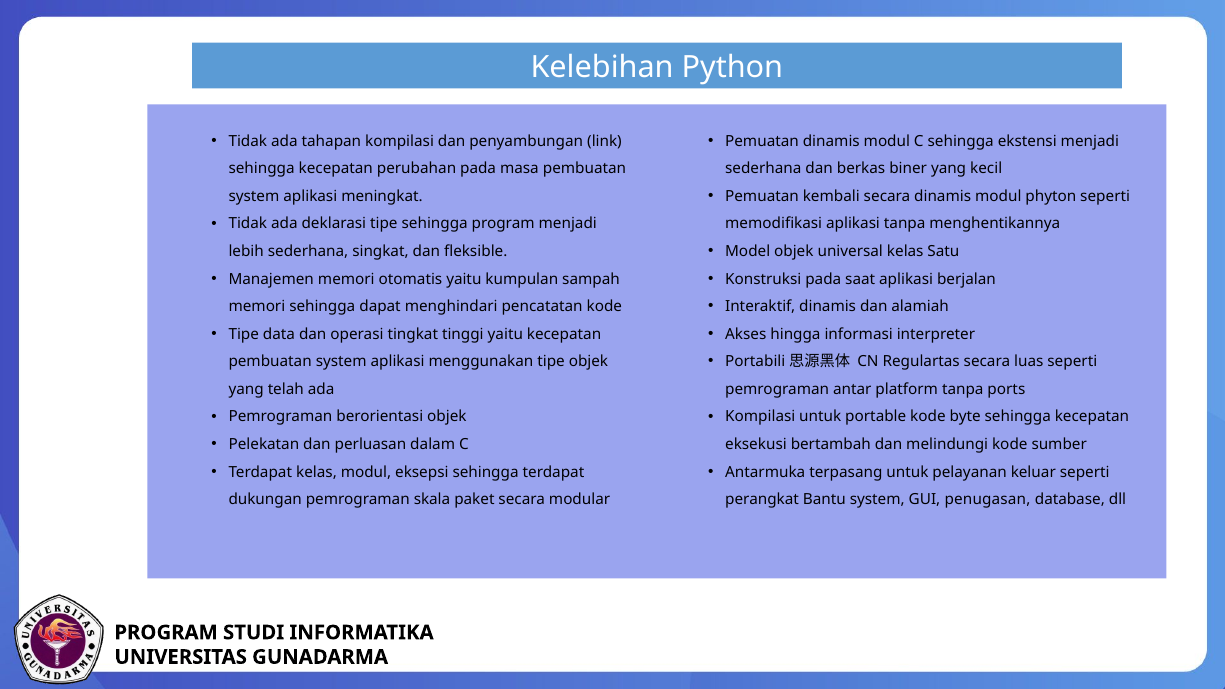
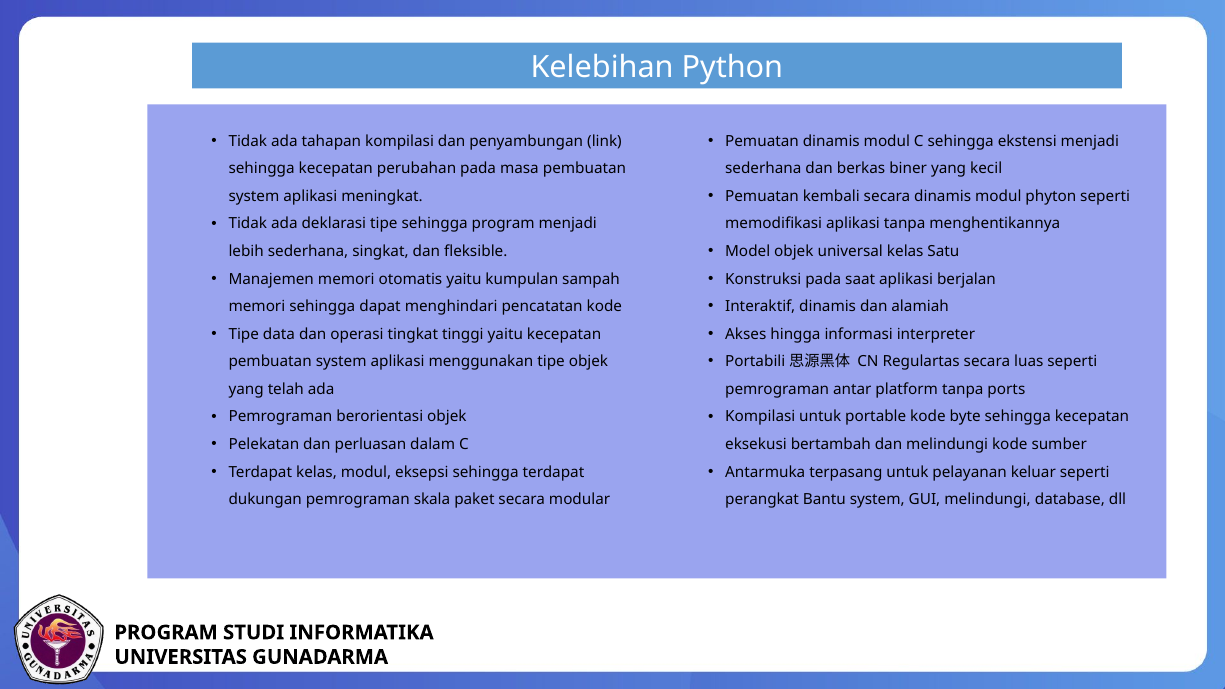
GUI penugasan: penugasan -> melindungi (988, 500)
